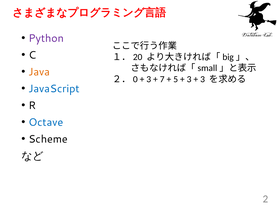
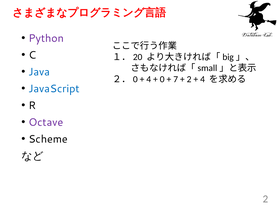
Java colour: orange -> blue (39, 72)
3: 3 -> 4 (149, 79)
7: 7 -> 0 (162, 79)
5: 5 -> 7 (176, 79)
3: 3 -> 2 (189, 79)
3: 3 -> 4 (203, 79)
Octave colour: blue -> purple (46, 122)
